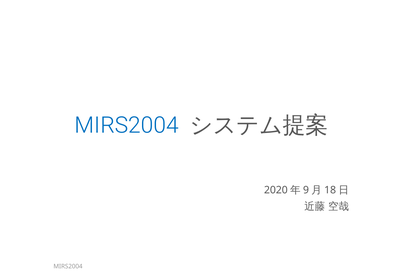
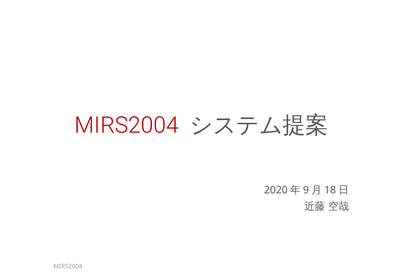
MIRS2004 colour: blue -> red (127, 125)
